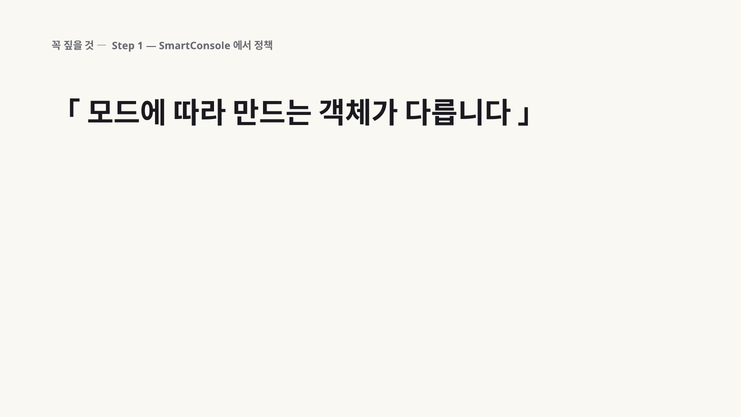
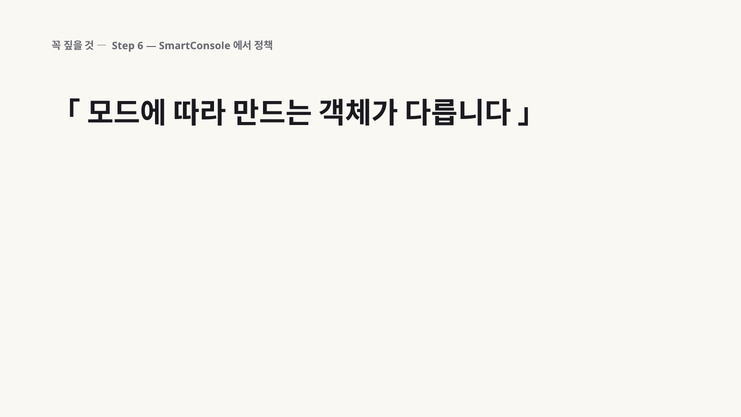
1: 1 -> 6 (140, 46)
